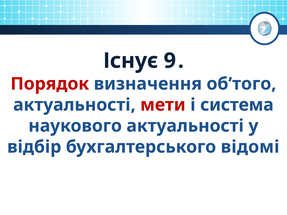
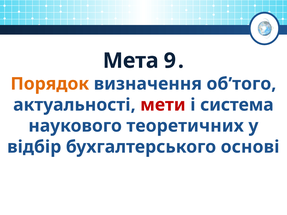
Існує: Існує -> Мета (131, 61)
Порядок colour: red -> orange (50, 84)
наукового актуальності: актуальності -> теоретичних (185, 126)
відомі: відомі -> основі (250, 147)
